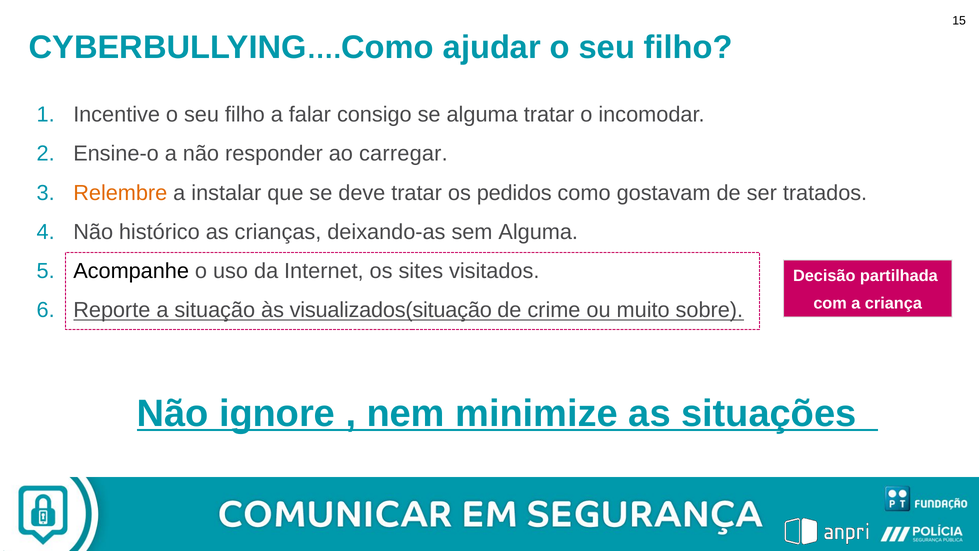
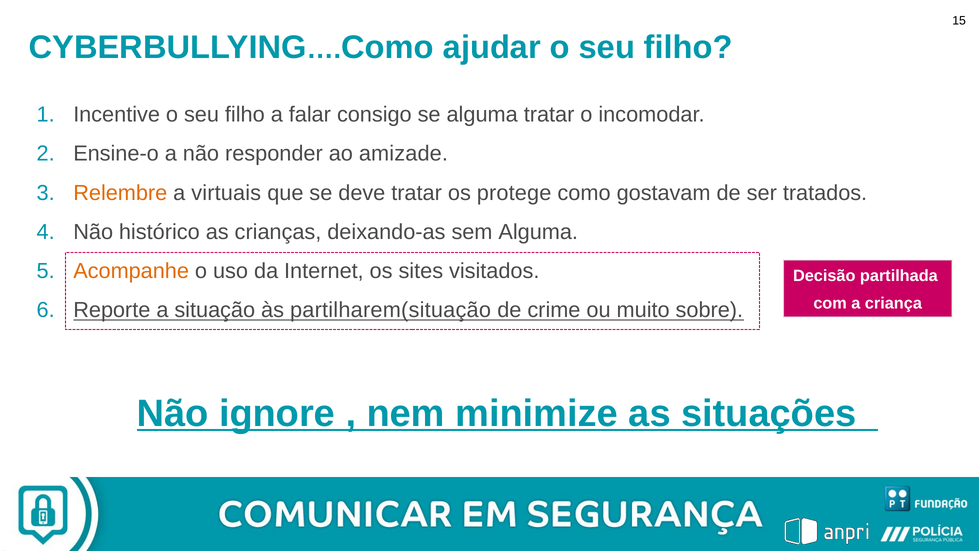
carregar: carregar -> amizade (403, 154)
instalar: instalar -> virtuais (226, 193)
pedidos: pedidos -> protege (514, 193)
Acompanhe colour: black -> orange (131, 271)
visualizados(situação: visualizados(situação -> partilharem(situação (391, 310)
